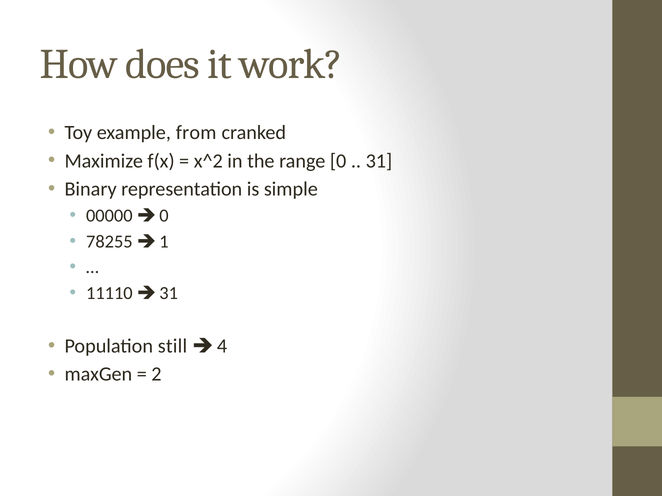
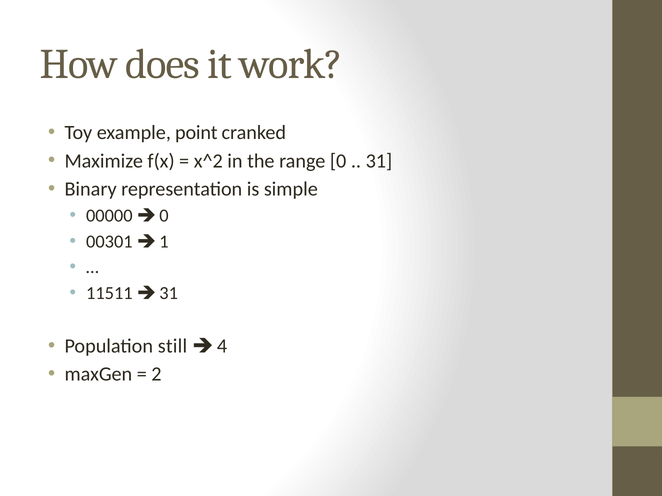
from: from -> point (196, 133)
78255: 78255 -> 00301 (109, 242)
11110: 11110 -> 11511 (109, 293)
